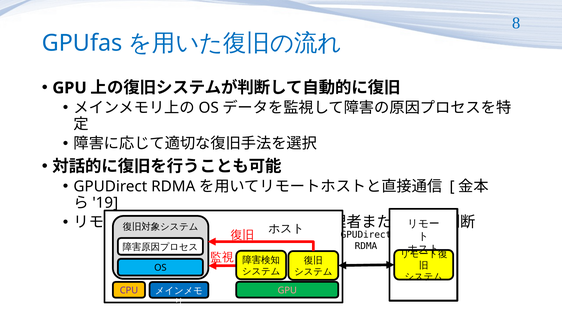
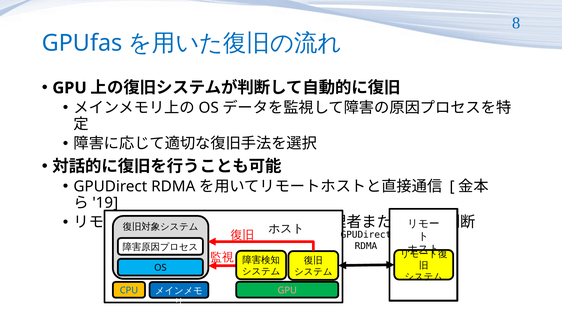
CPU colour: purple -> blue (129, 291)
